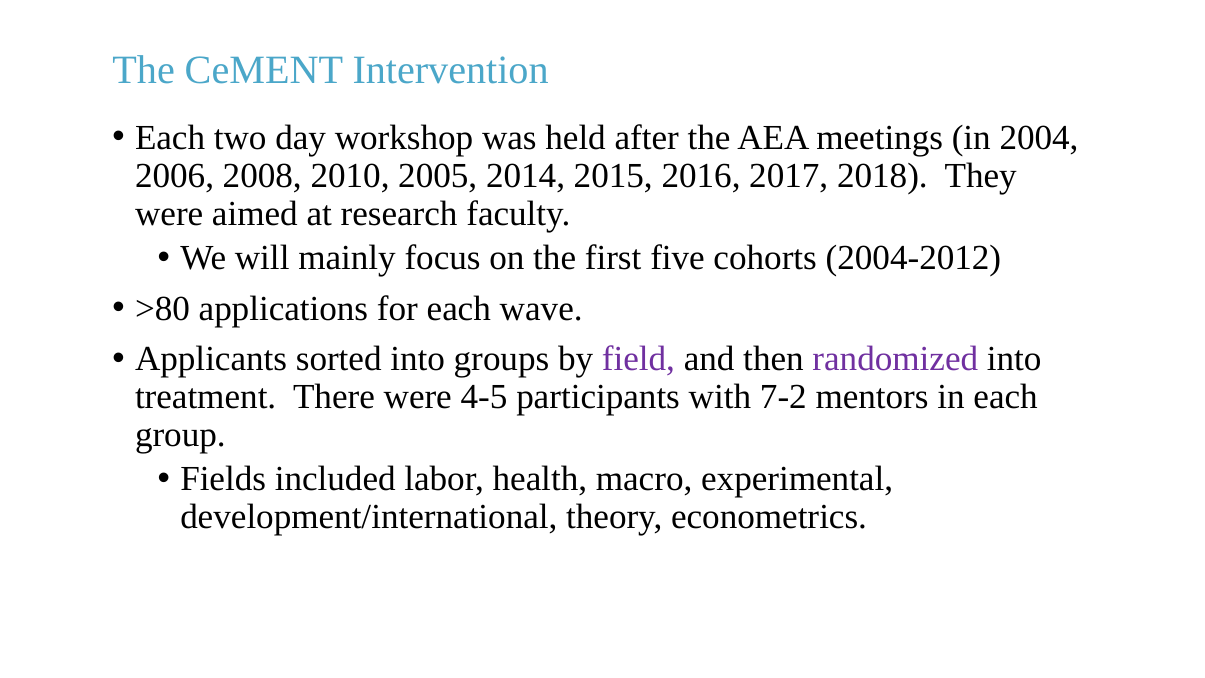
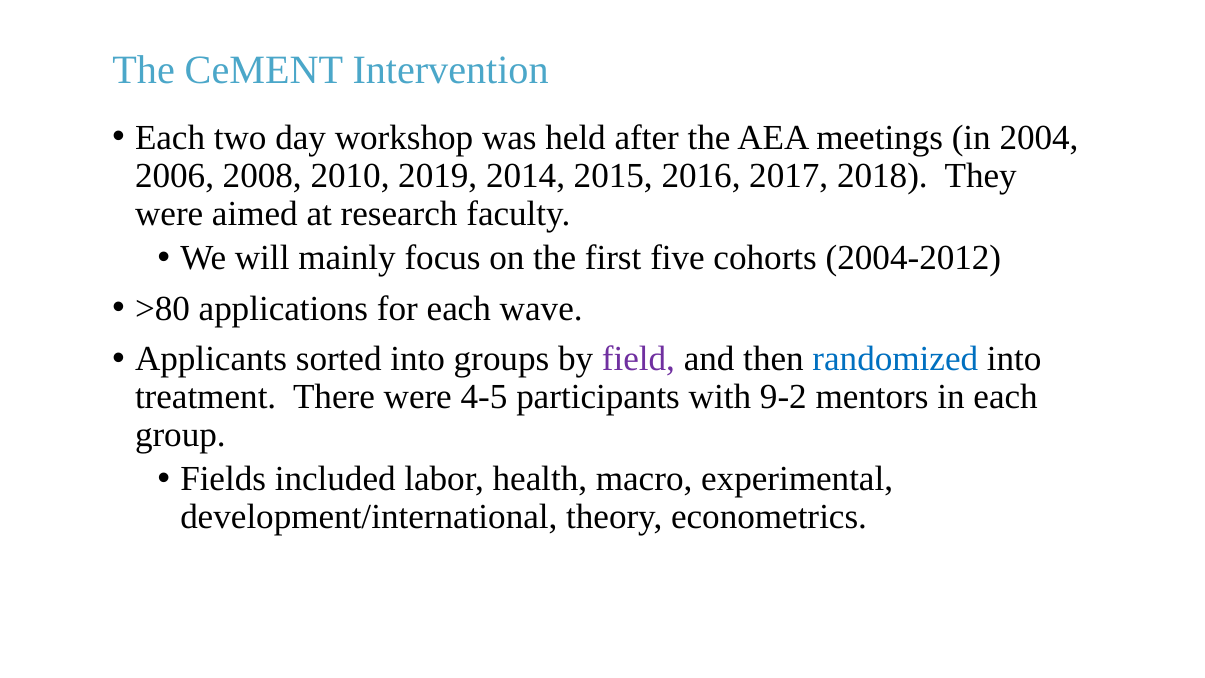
2005: 2005 -> 2019 (438, 176)
randomized colour: purple -> blue (895, 359)
7-2: 7-2 -> 9-2 (783, 397)
